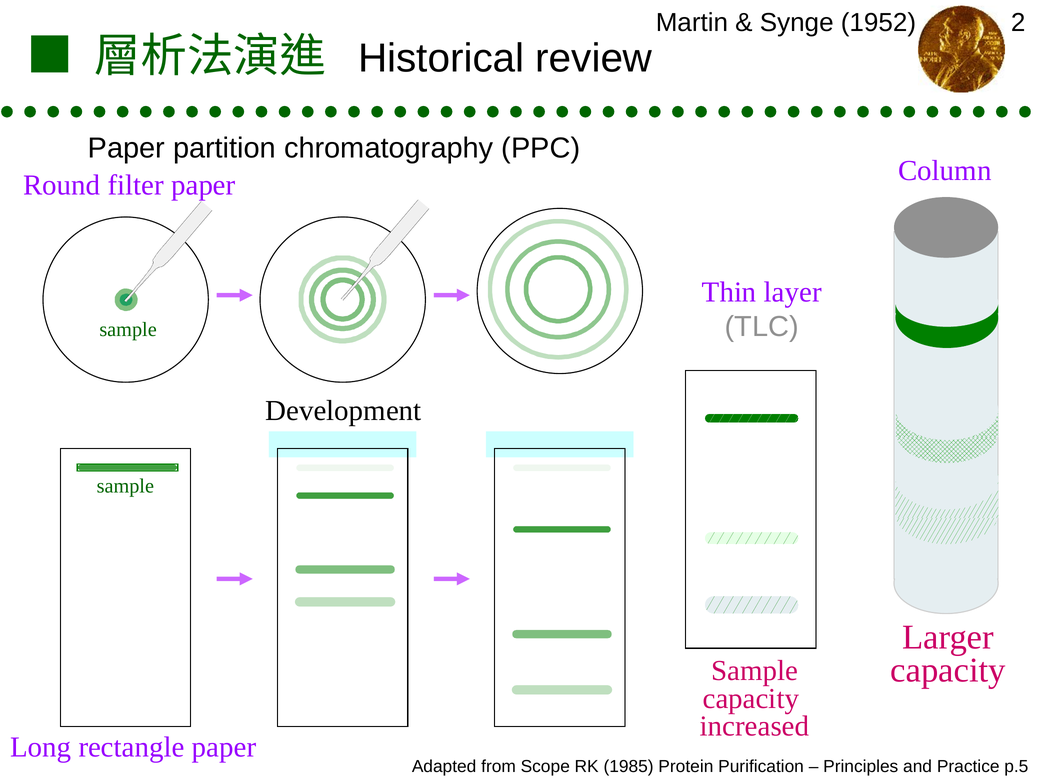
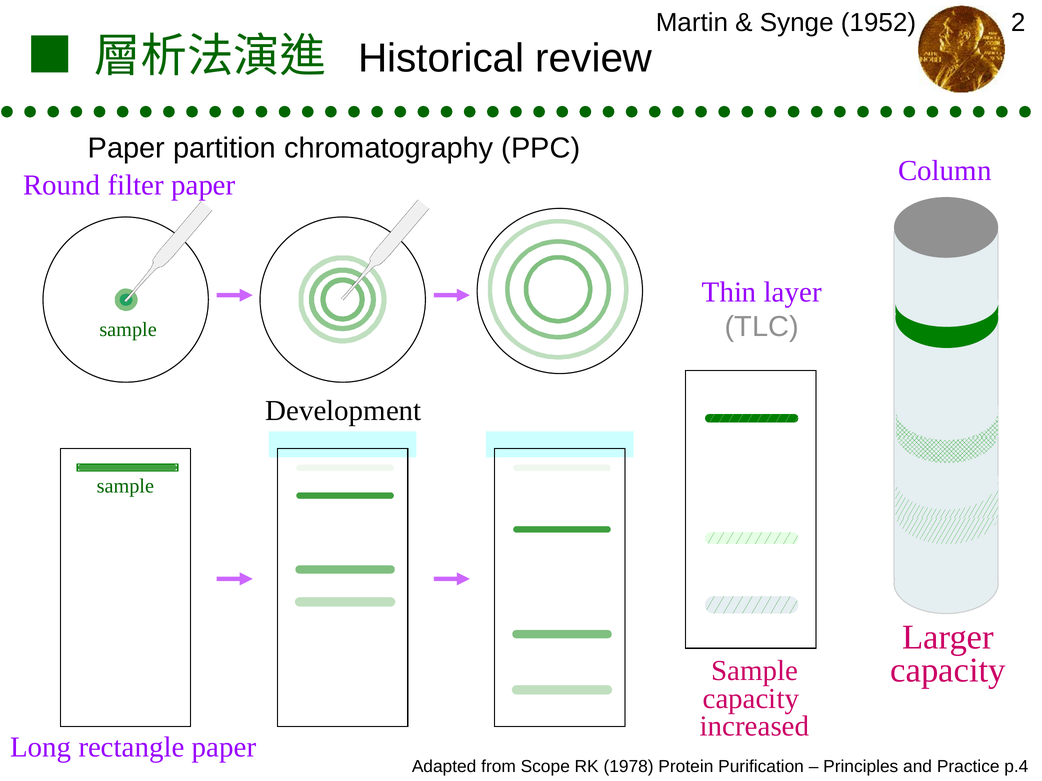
1985: 1985 -> 1978 (629, 767)
p.5: p.5 -> p.4 (1016, 767)
